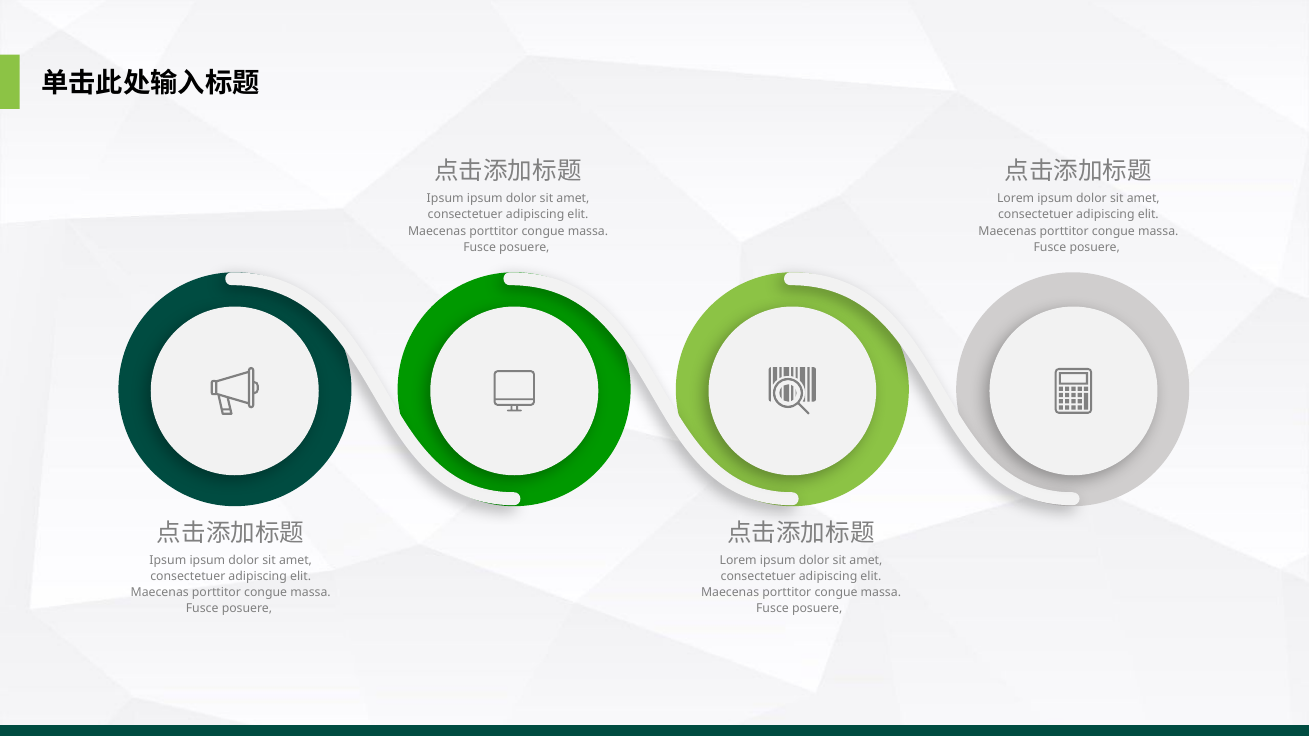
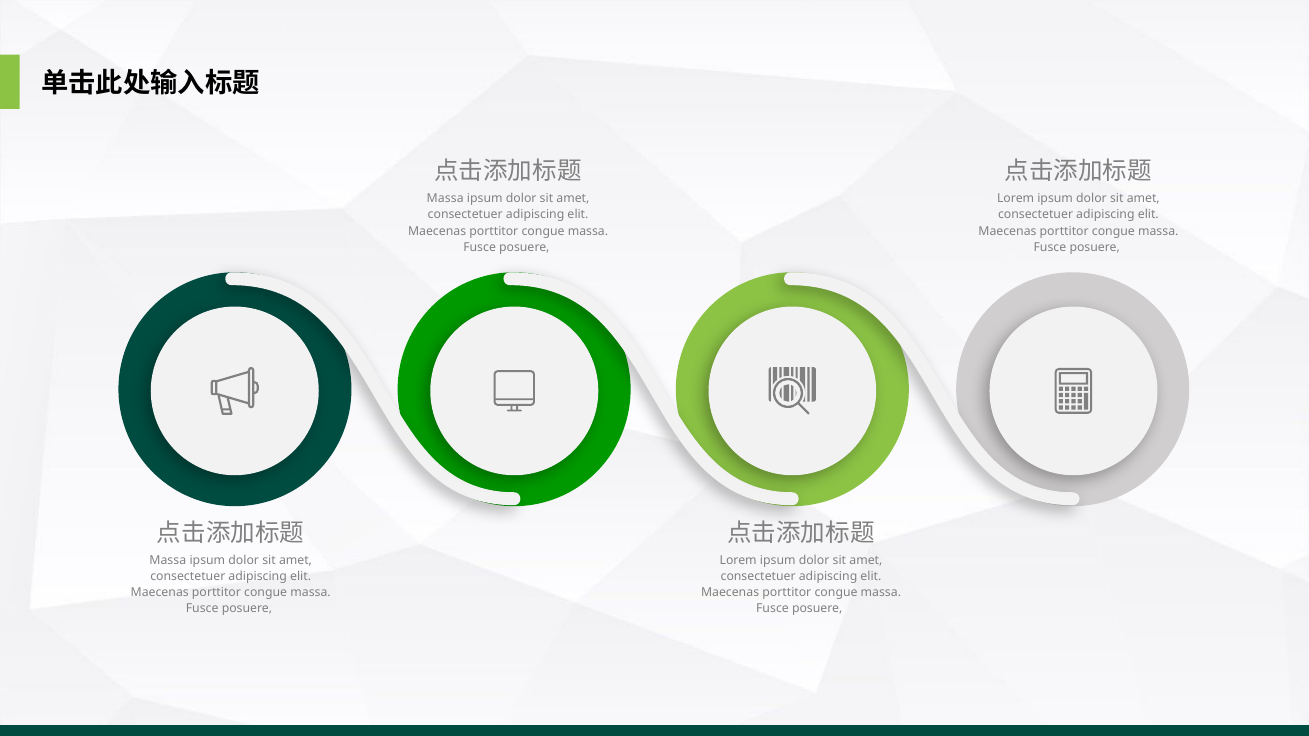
Ipsum: Ipsum -> Massa (445, 199)
Ipsum: Ipsum -> Massa (168, 560)
